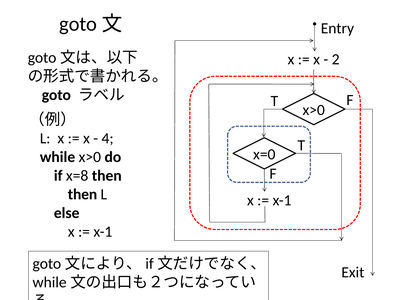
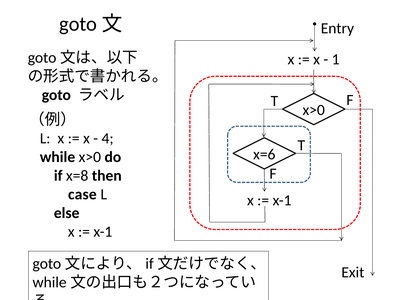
2: 2 -> 1 (336, 59)
x=0: x=0 -> x=6 (264, 154)
then: then -> case (82, 194)
